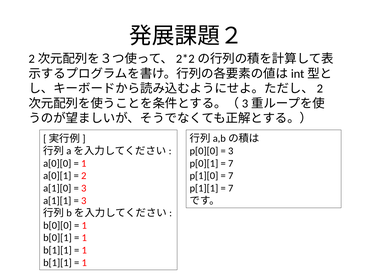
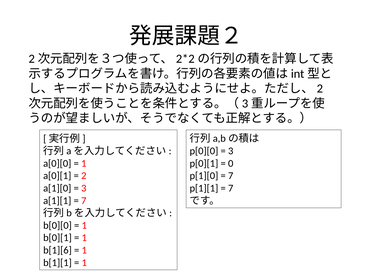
7: 7 -> 0 (231, 163)
3: 3 -> 7 (84, 201)
b[1][1: b[1][1 -> b[1][6 (57, 250)
